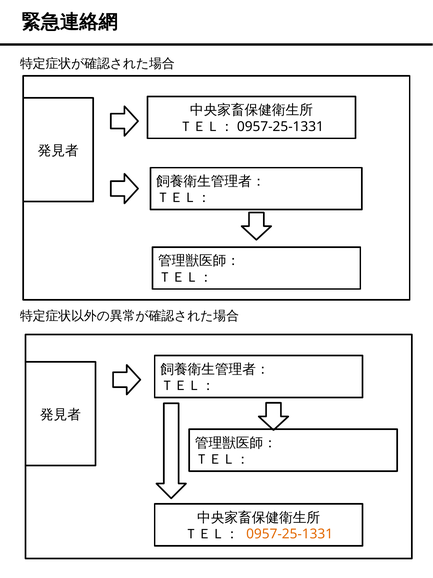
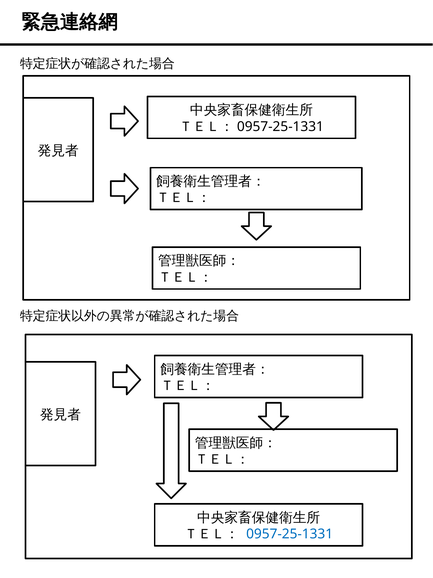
0957-25-1331 colour: orange -> blue (290, 533)
